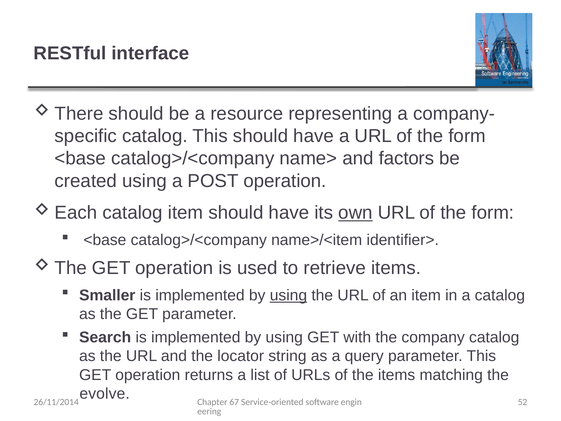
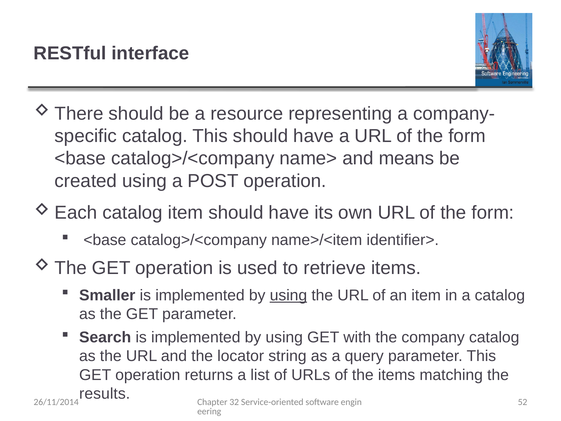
factors: factors -> means (406, 158)
own underline: present -> none (355, 213)
evolve: evolve -> results (105, 393)
67: 67 -> 32 (234, 402)
